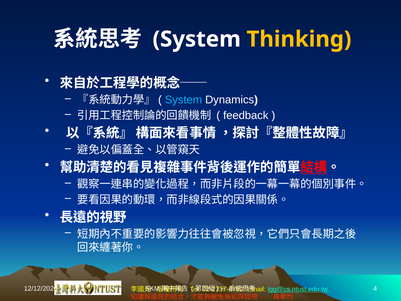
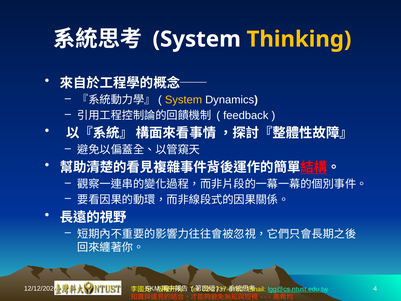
System colour: light blue -> yellow (184, 100)
